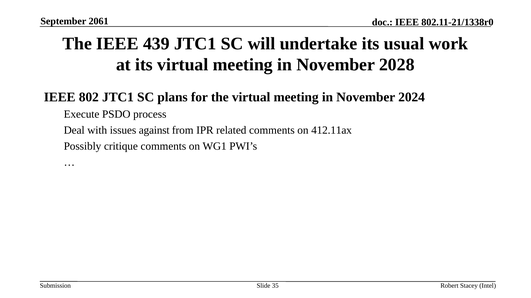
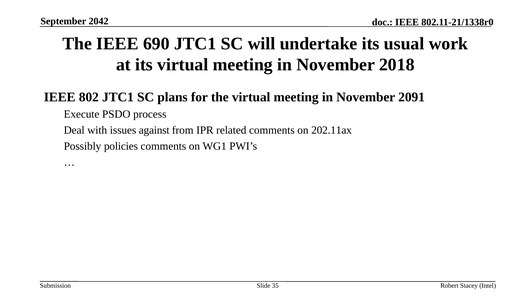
2061: 2061 -> 2042 (99, 21)
439: 439 -> 690 (156, 44)
2028: 2028 -> 2018 (397, 65)
2024: 2024 -> 2091 (412, 97)
412.11ax: 412.11ax -> 202.11ax (332, 130)
critique: critique -> policies (121, 146)
